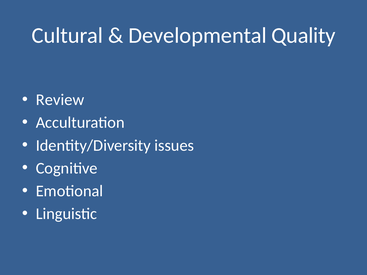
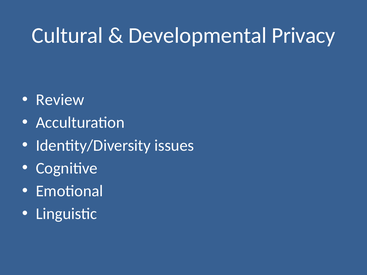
Quality: Quality -> Privacy (303, 36)
